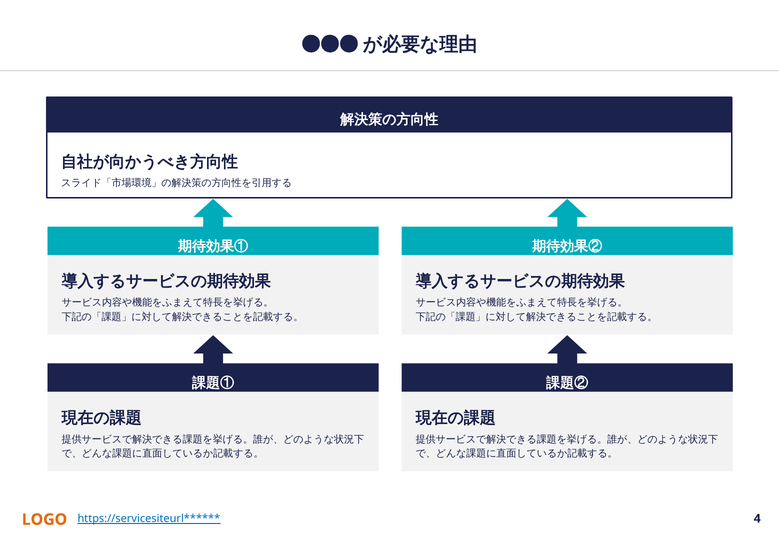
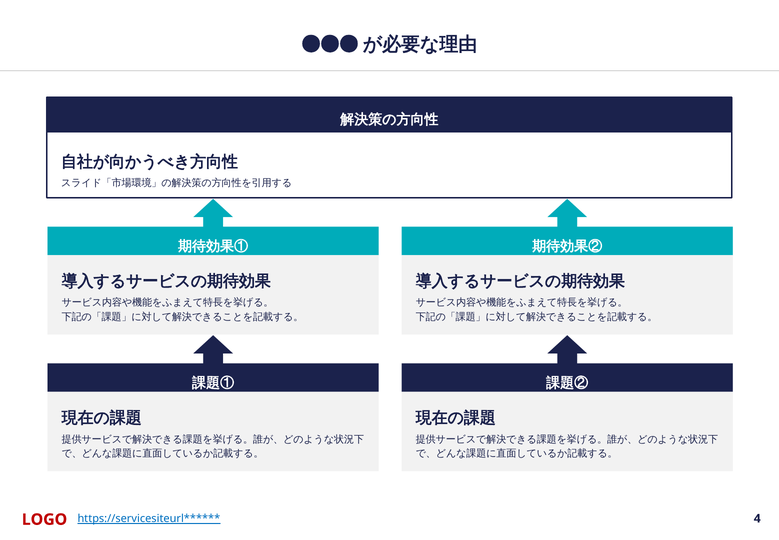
LOGO colour: orange -> red (45, 519)
